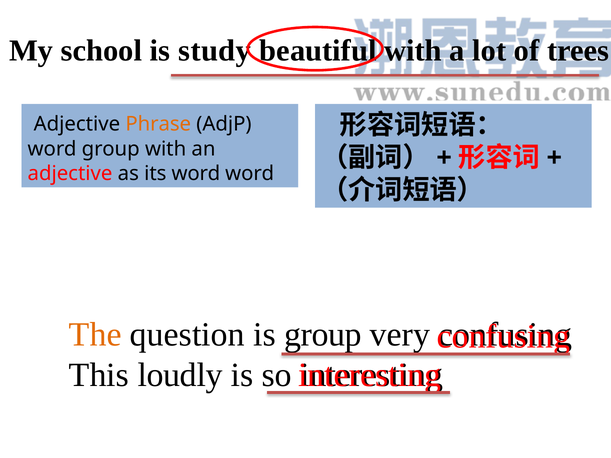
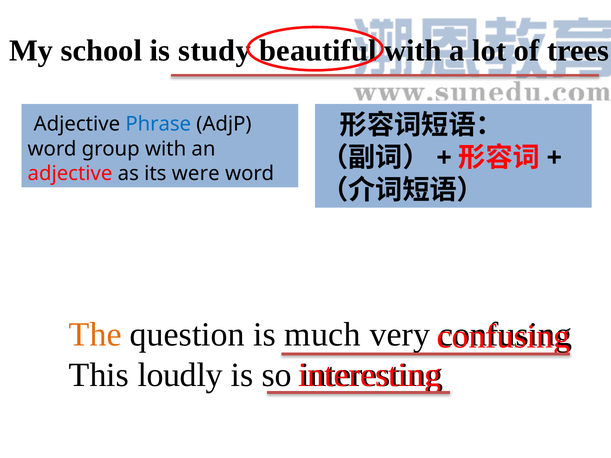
Phrase colour: orange -> blue (158, 124)
its word: word -> were (196, 174)
is group: group -> much (323, 335)
